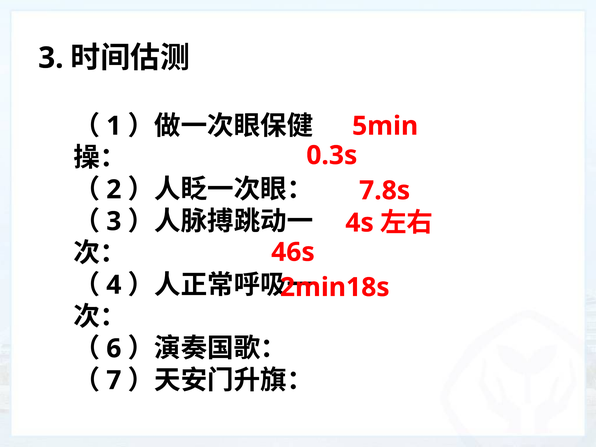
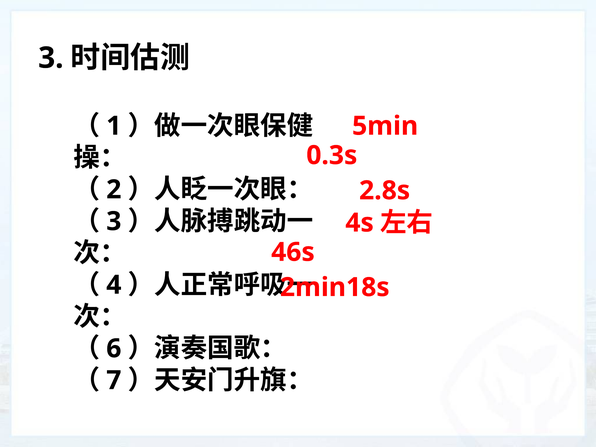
7.8s: 7.8s -> 2.8s (385, 191)
